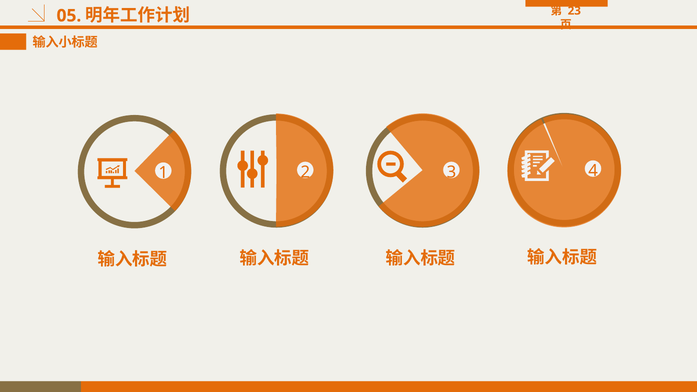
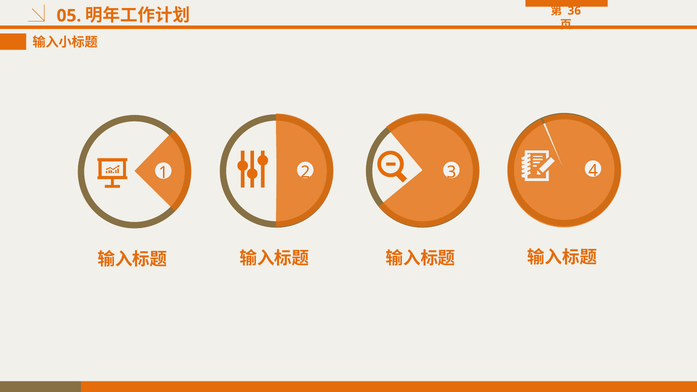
23: 23 -> 36 (574, 11)
